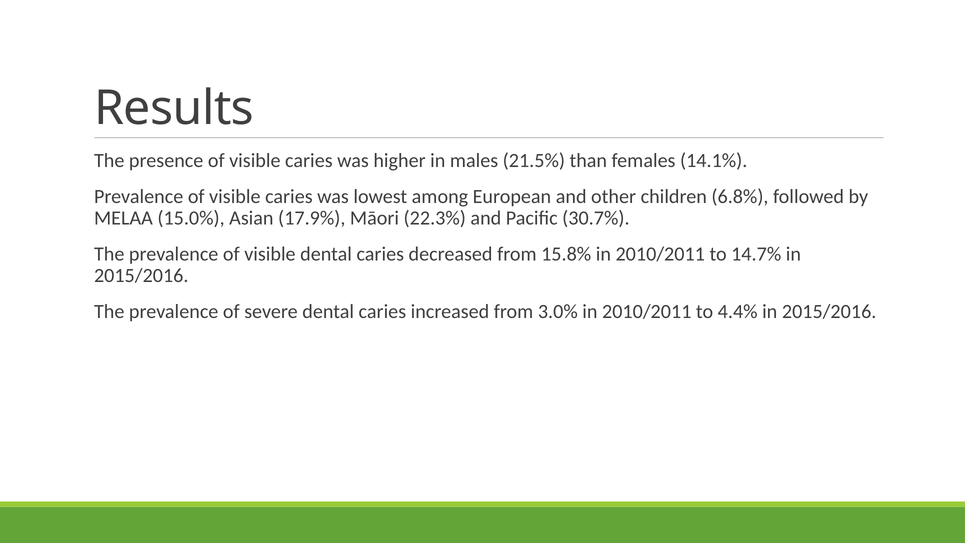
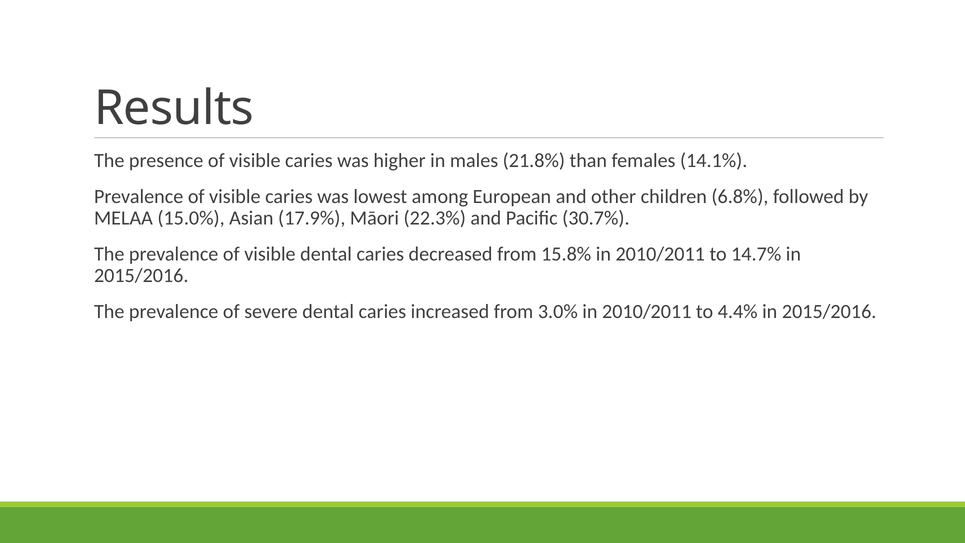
21.5%: 21.5% -> 21.8% (534, 160)
